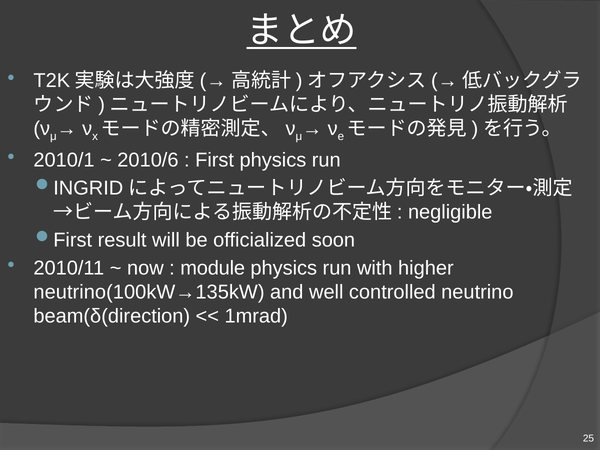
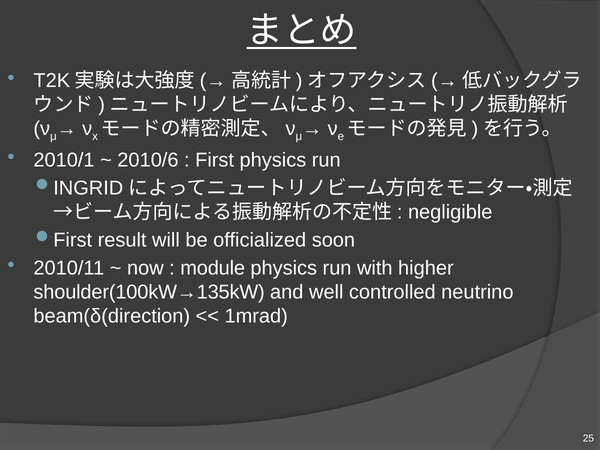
neutrino(100kW→135kW: neutrino(100kW→135kW -> shoulder(100kW→135kW (149, 292)
